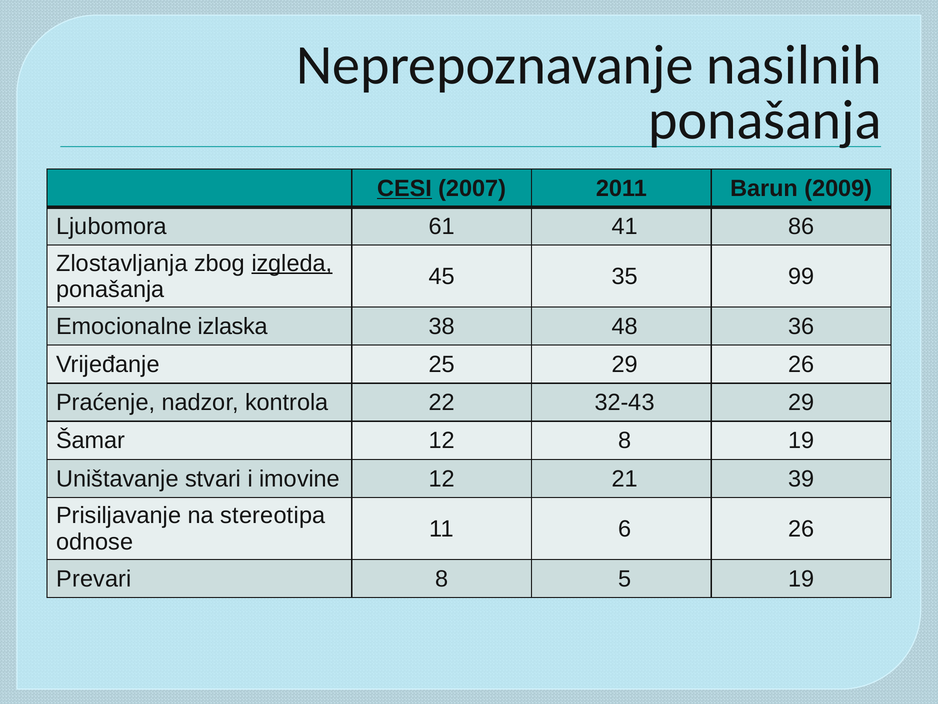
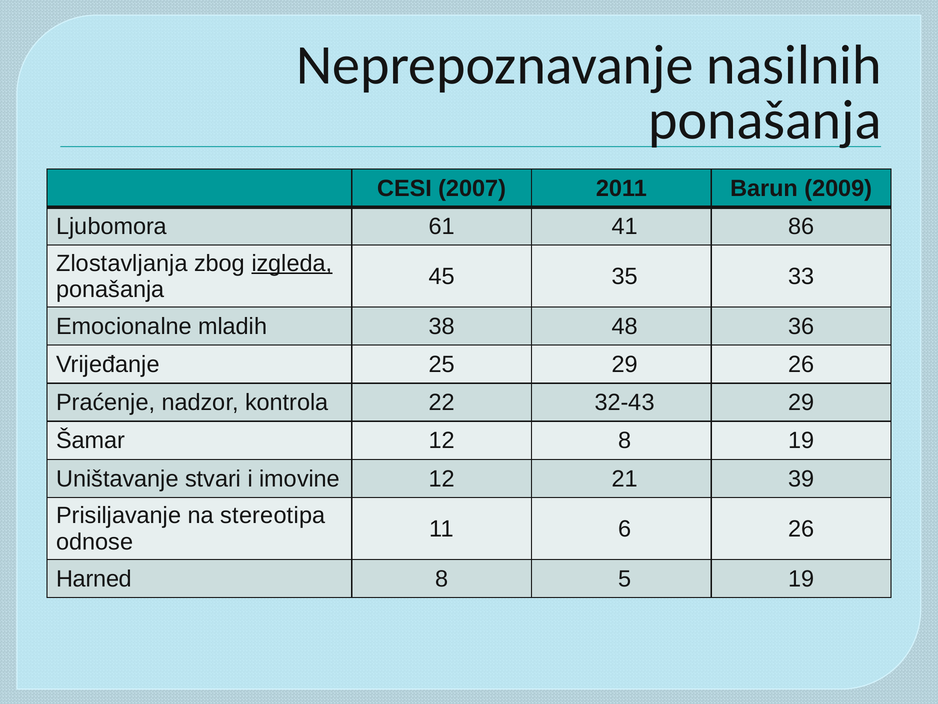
CESI underline: present -> none (404, 188)
99: 99 -> 33 (801, 276)
izlaska: izlaska -> mladih (233, 326)
Prevari: Prevari -> Harned (94, 578)
